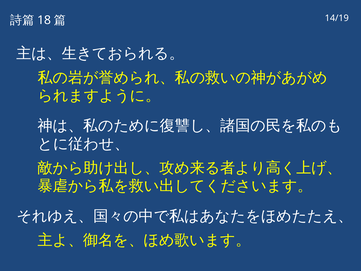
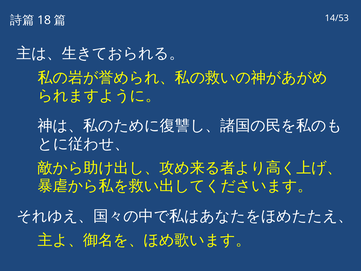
14/19: 14/19 -> 14/53 (337, 18)
